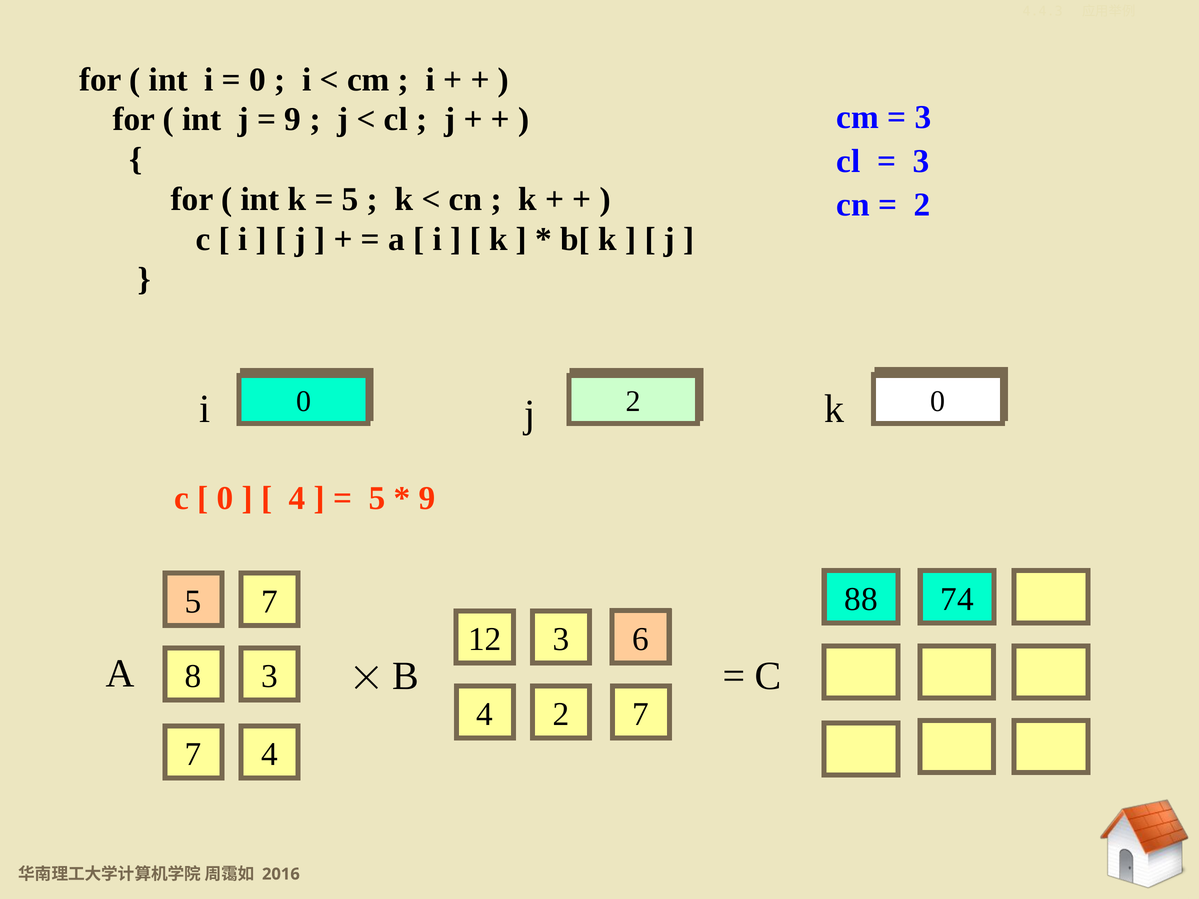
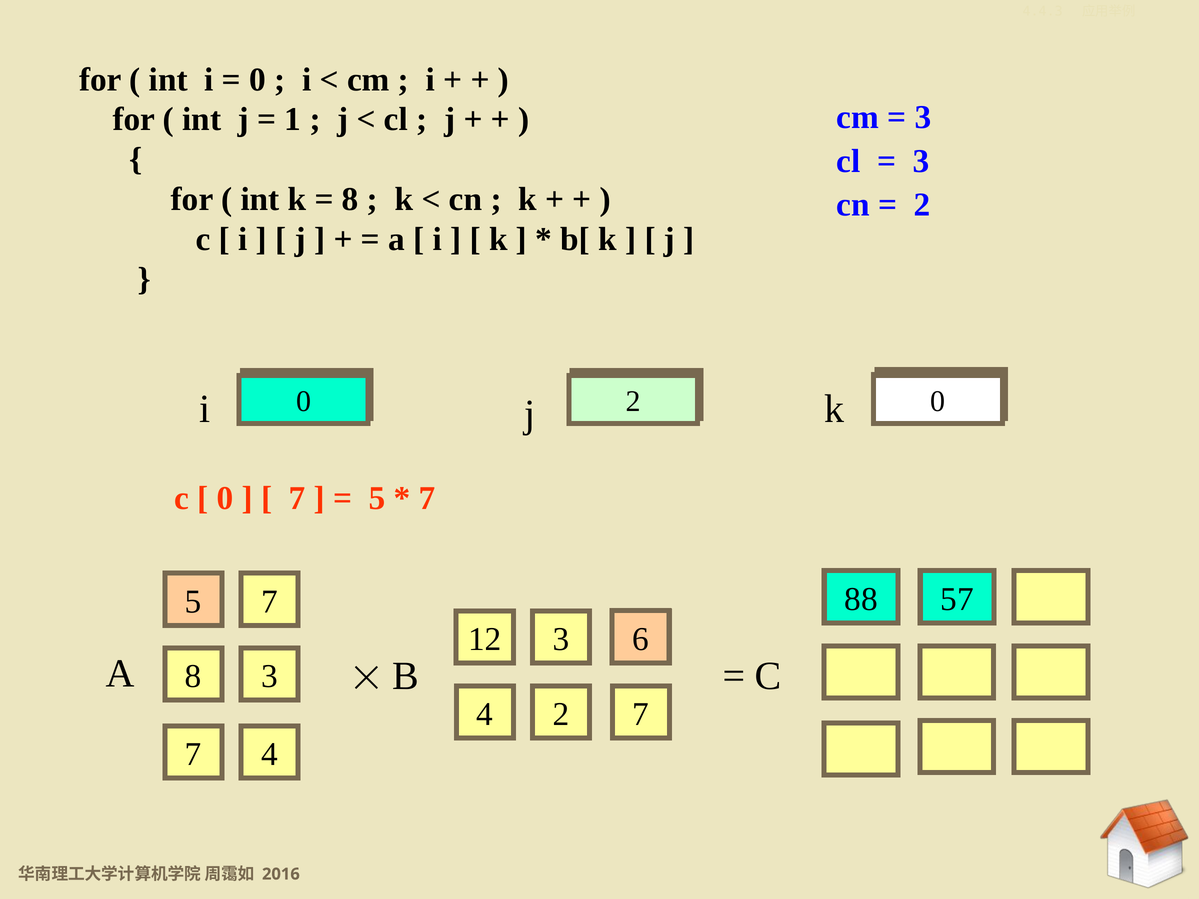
9: 9 -> 1 (293, 120)
5: 5 -> 8 (350, 199)
4: 4 -> 7 (297, 499)
9: 9 -> 7 (427, 499)
74: 74 -> 57 (957, 599)
